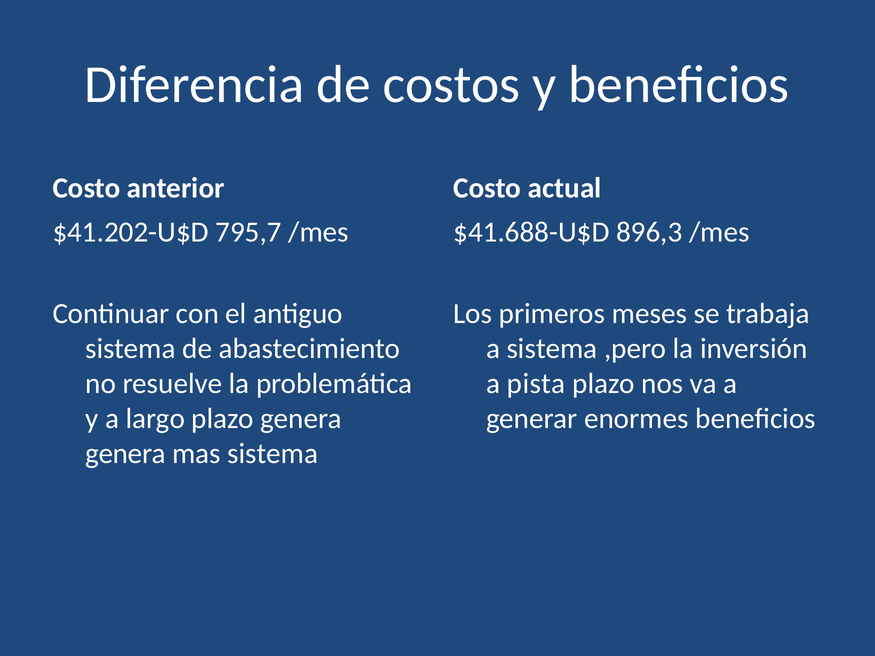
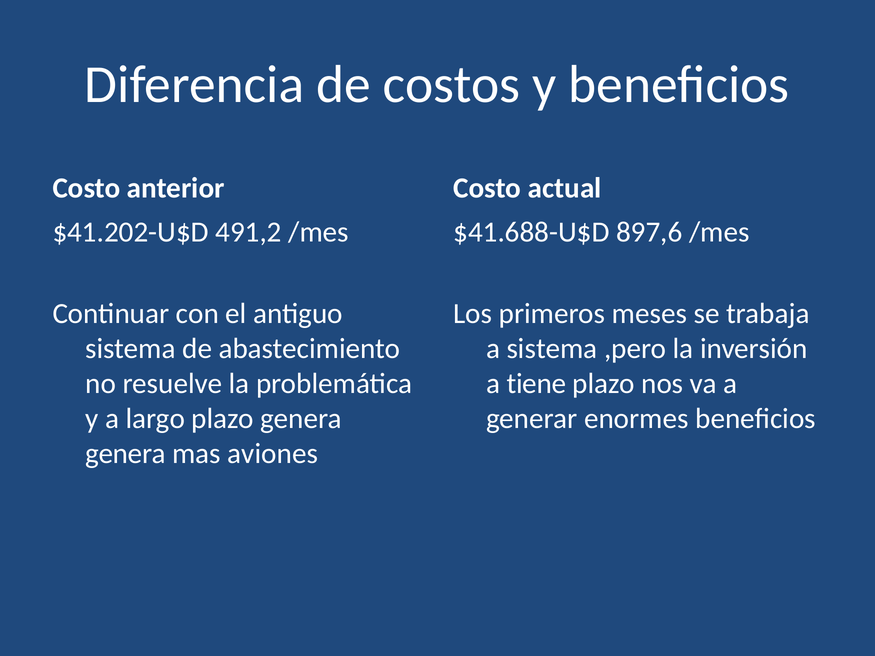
795,7: 795,7 -> 491,2 (249, 232)
896,3: 896,3 -> 897,6 (649, 232)
pista: pista -> tiene (536, 384)
mas sistema: sistema -> aviones (273, 454)
